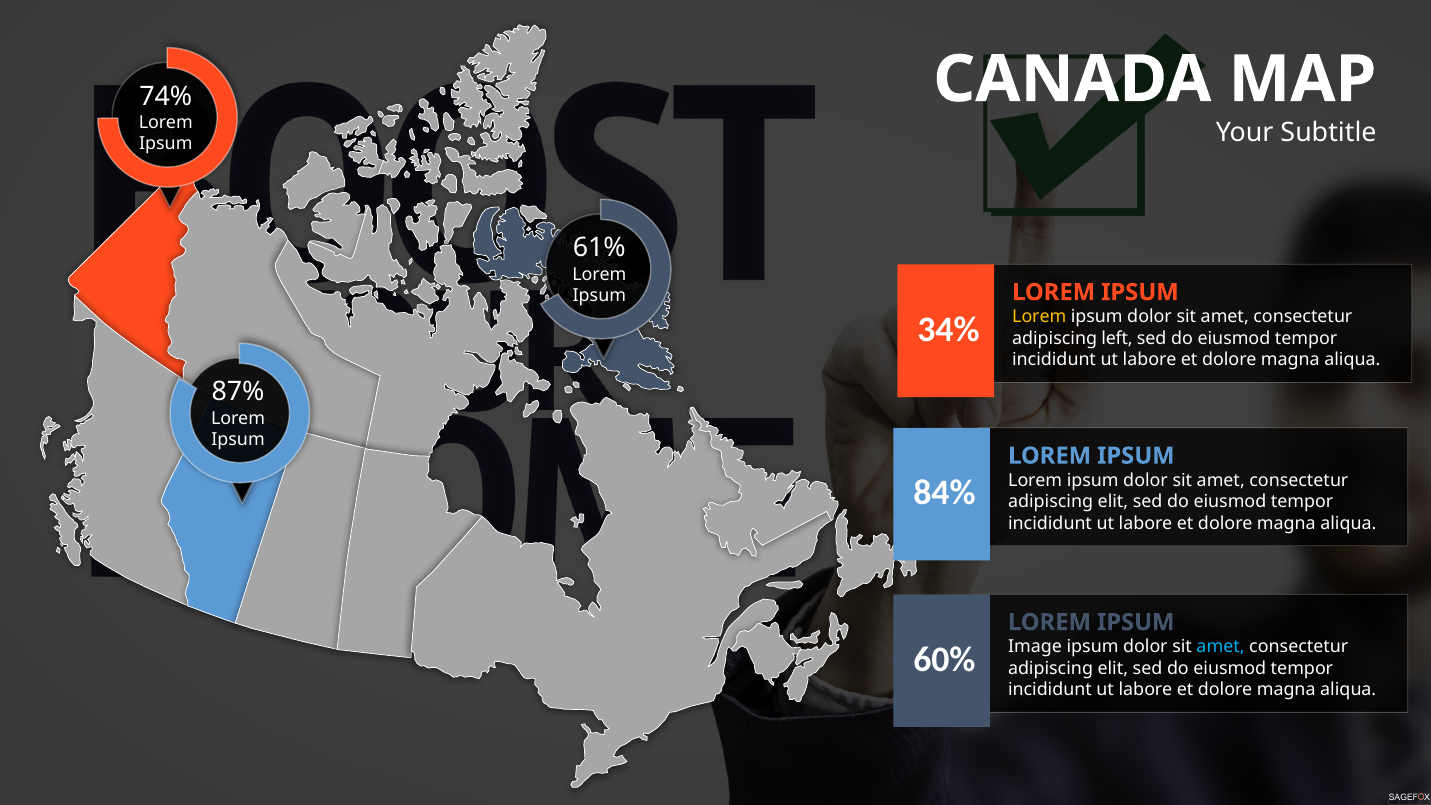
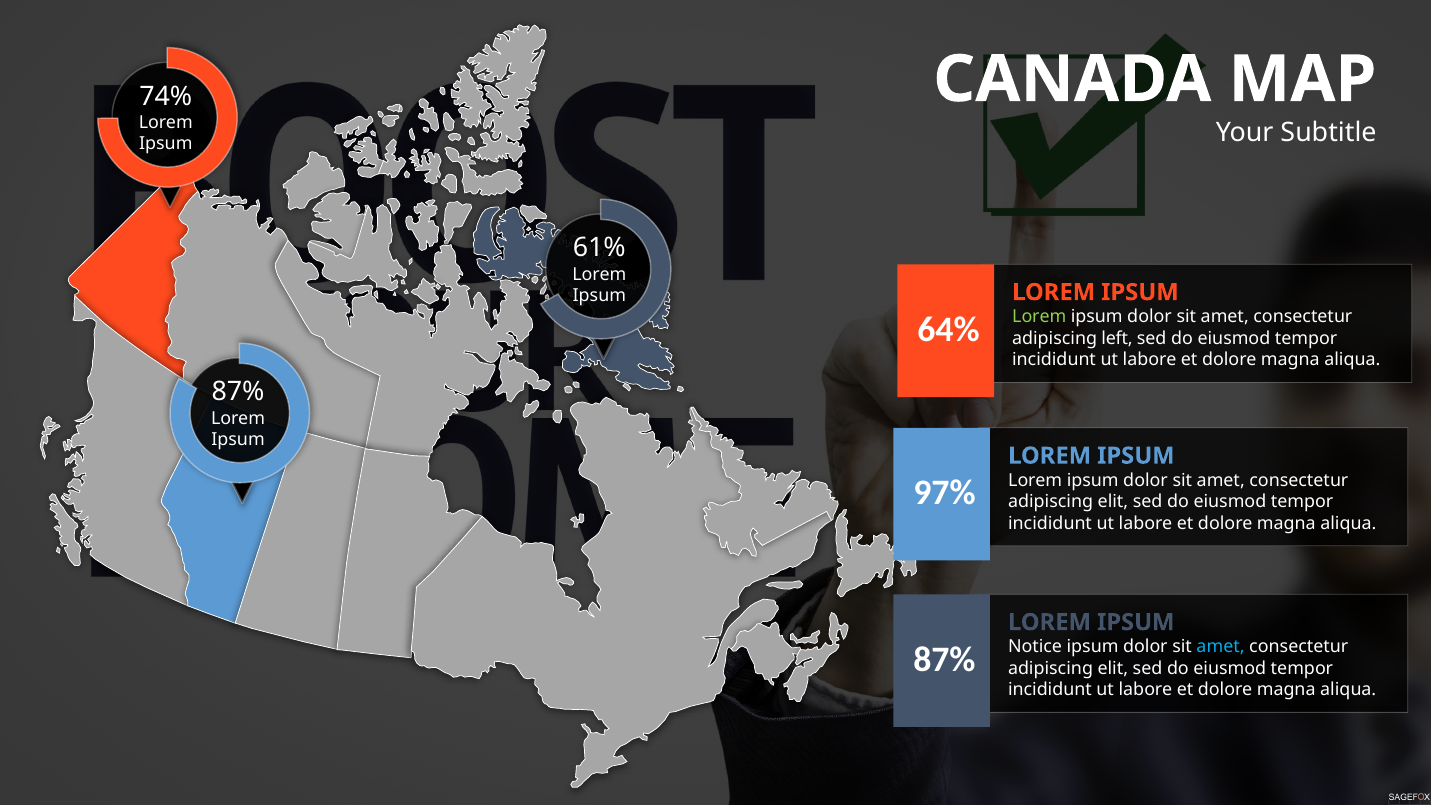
Lorem colour: yellow -> light green (1039, 317)
34%: 34% -> 64% (949, 329)
84%: 84% -> 97% (944, 493)
Image: Image -> Notice (1035, 647)
60%: 60% -> 87% (944, 659)
